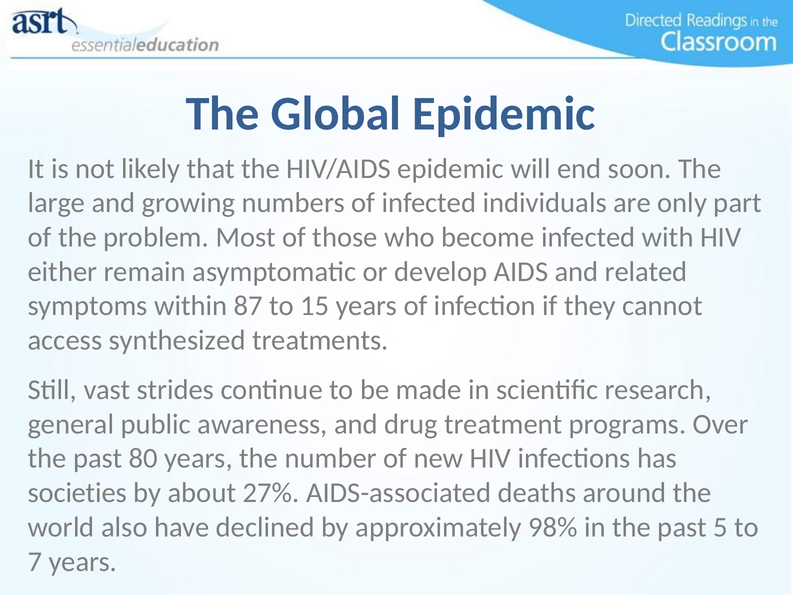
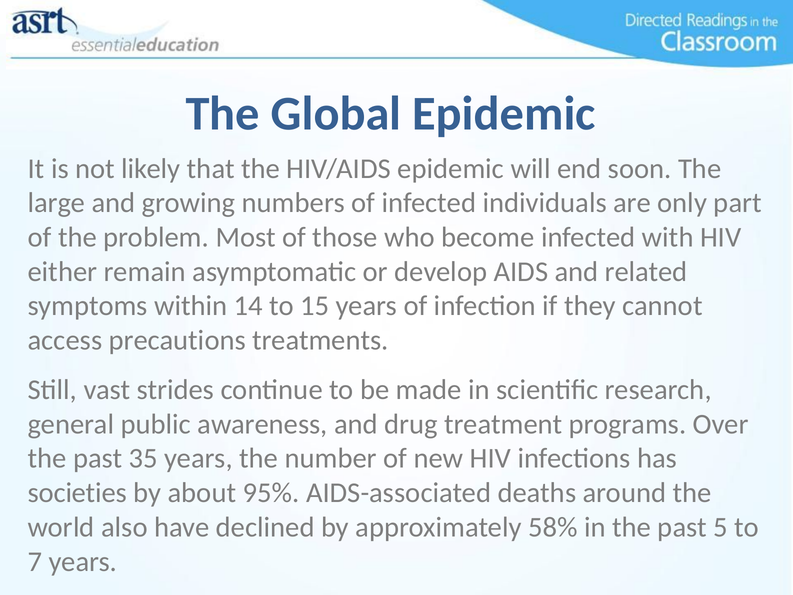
87: 87 -> 14 (248, 306)
synthesized: synthesized -> precautions (177, 340)
80: 80 -> 35 (143, 458)
27%: 27% -> 95% (271, 493)
98%: 98% -> 58% (553, 527)
